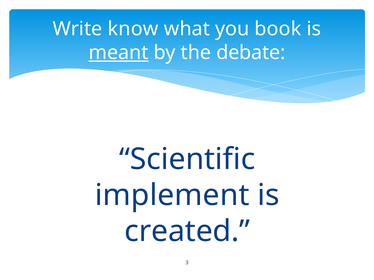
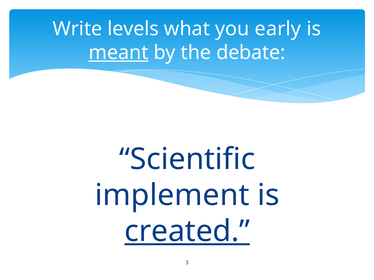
know: know -> levels (133, 29)
book: book -> early (278, 29)
created underline: none -> present (187, 232)
